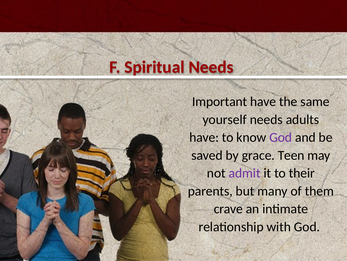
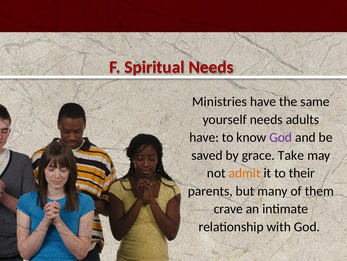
Important: Important -> Ministries (220, 101)
Teen: Teen -> Take (291, 155)
admit colour: purple -> orange (245, 173)
